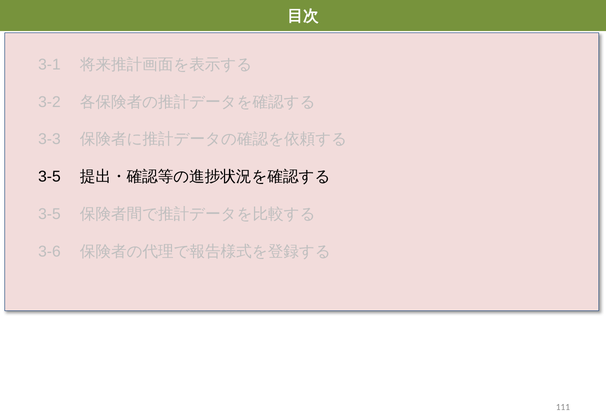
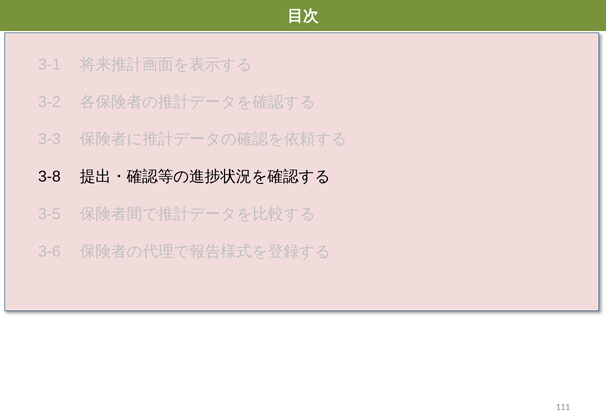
3-5: 3-5 -> 3-8 (49, 177)
